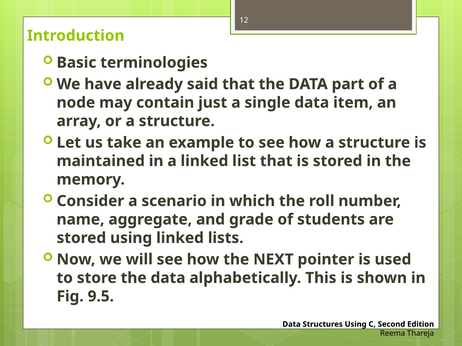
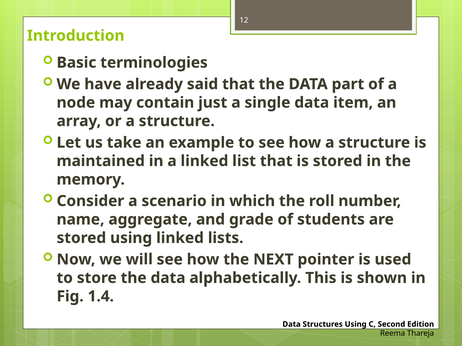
9.5: 9.5 -> 1.4 (101, 297)
